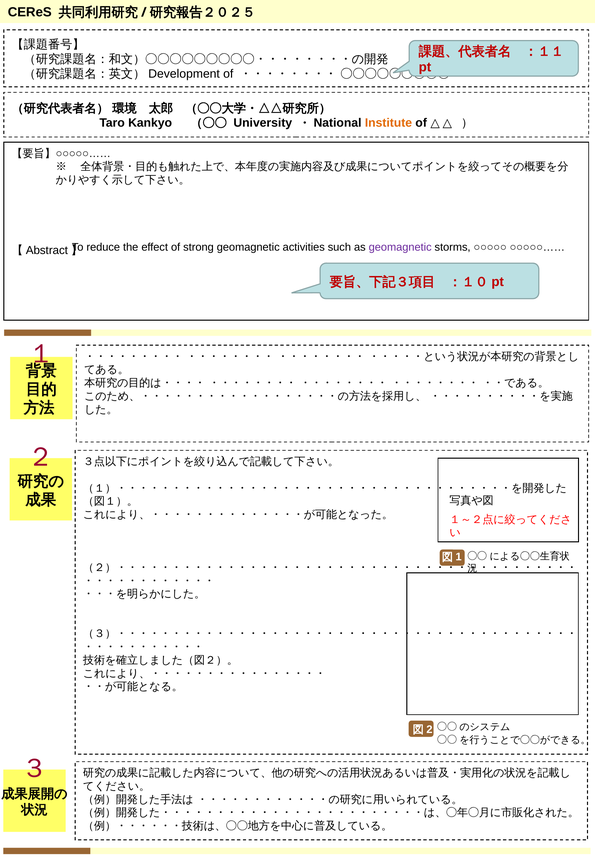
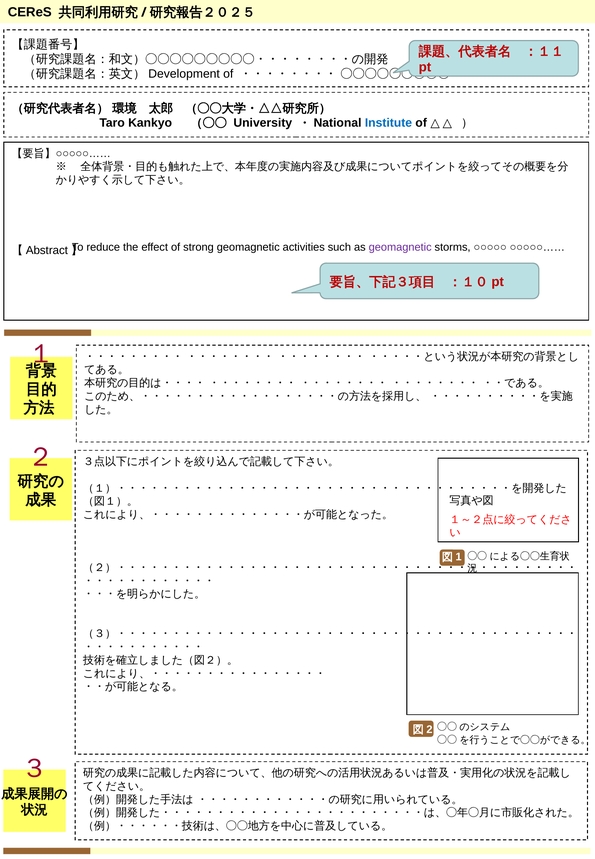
Institute colour: orange -> blue (388, 123)
